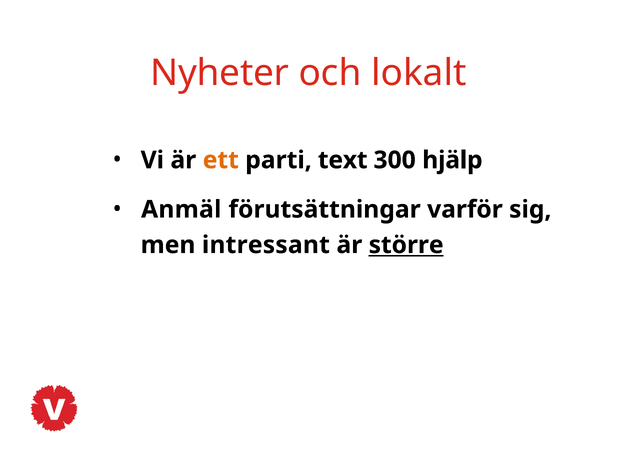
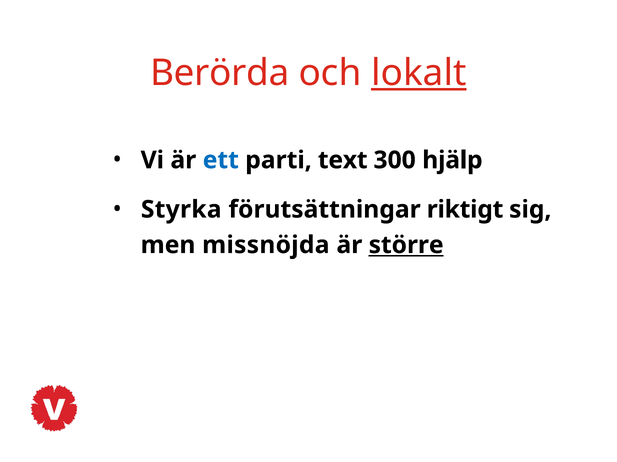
Nyheter: Nyheter -> Berörda (220, 73)
lokalt underline: none -> present (419, 73)
ett colour: orange -> blue (221, 160)
Anmäl: Anmäl -> Styrka (181, 210)
varför: varför -> riktigt (465, 210)
intressant: intressant -> missnöjda (266, 245)
